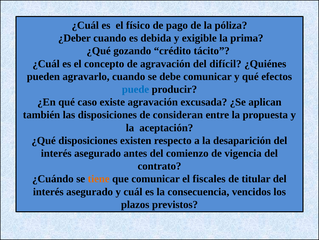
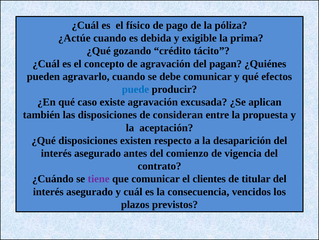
¿Deber: ¿Deber -> ¿Actúe (74, 38)
difícil: difícil -> pagan (226, 64)
tiene colour: orange -> purple (99, 178)
fiscales: fiscales -> clientes (209, 178)
